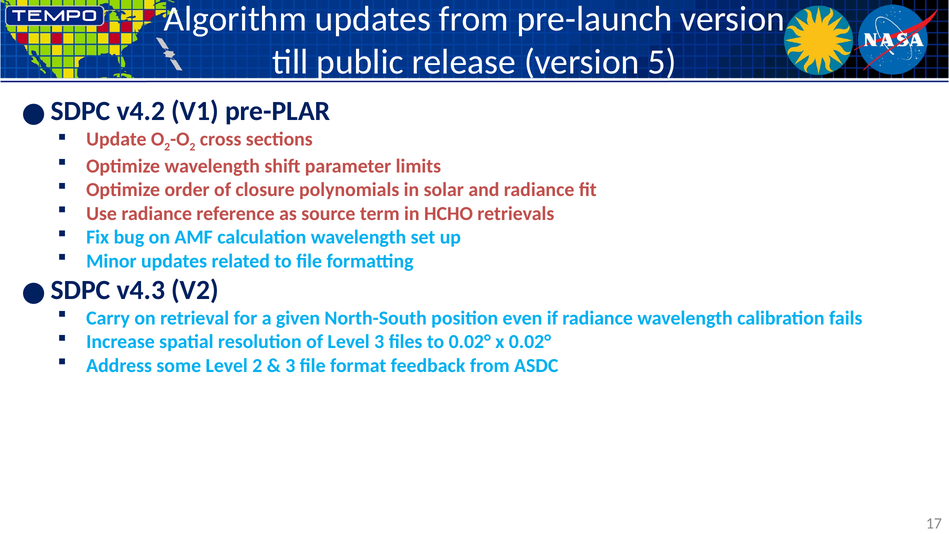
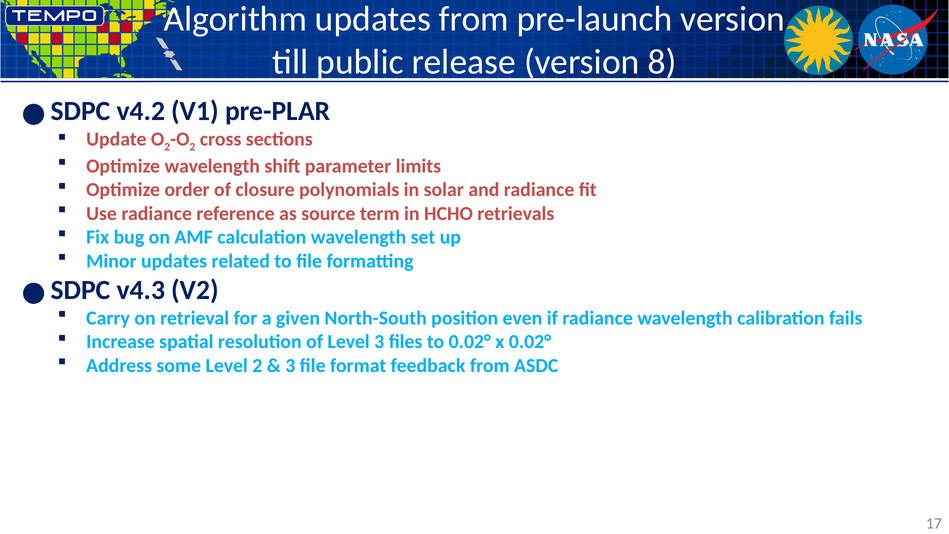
5: 5 -> 8 (662, 62)
